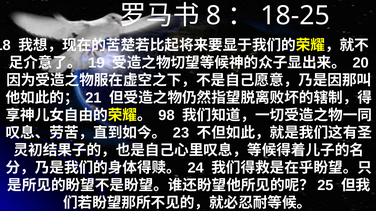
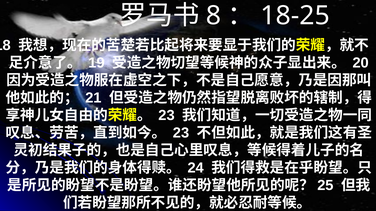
98: 98 -> 23 (167, 116)
